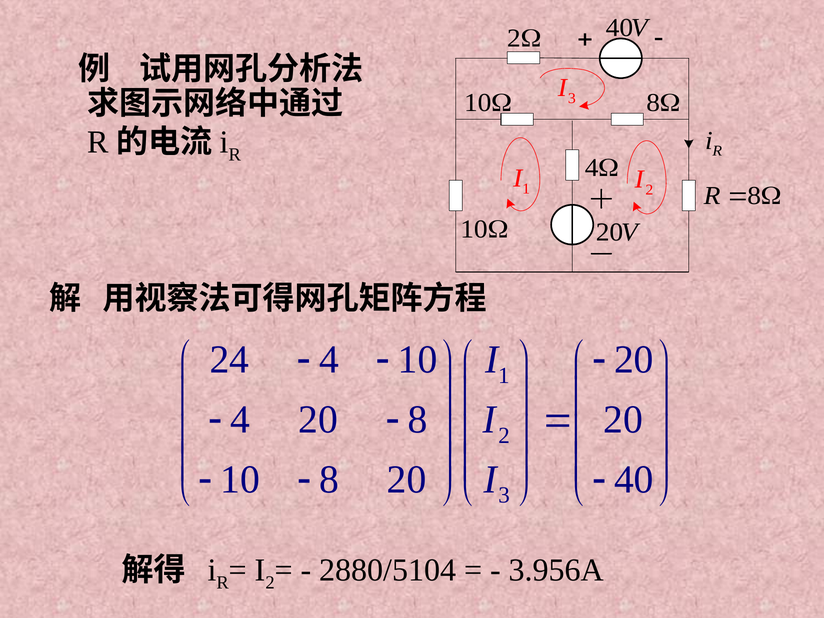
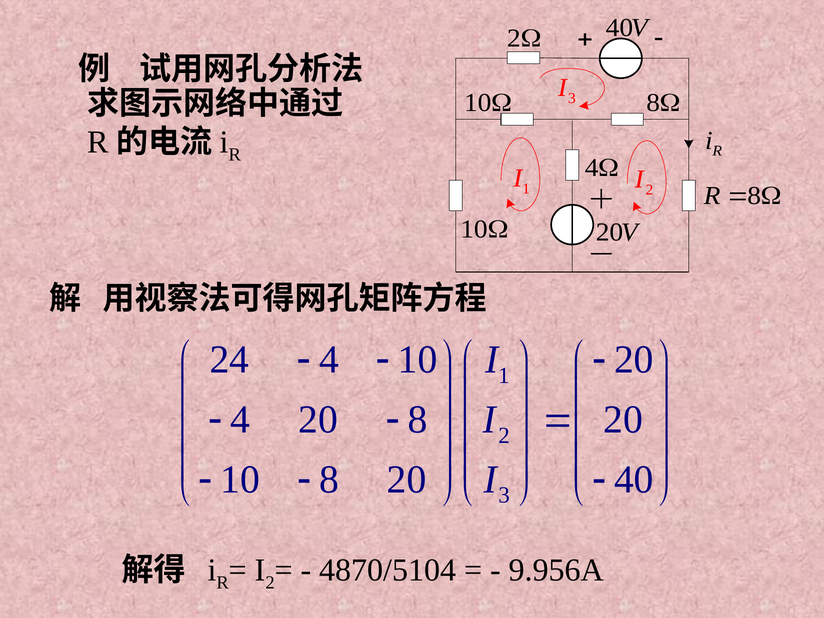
2880/5104: 2880/5104 -> 4870/5104 (388, 570)
3.956A: 3.956A -> 9.956A (556, 570)
